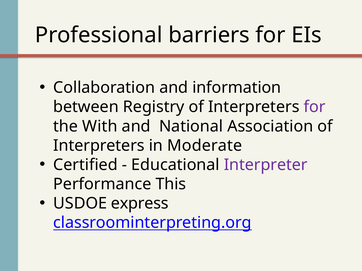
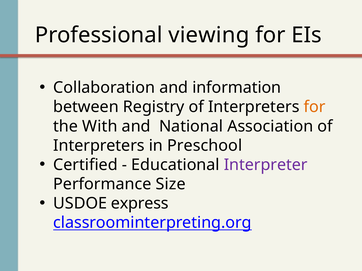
barriers: barriers -> viewing (209, 35)
for colour: purple -> orange (315, 107)
Moderate: Moderate -> Preschool (205, 146)
This: This -> Size (171, 184)
